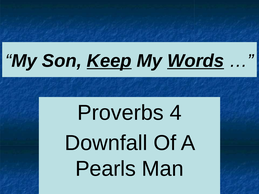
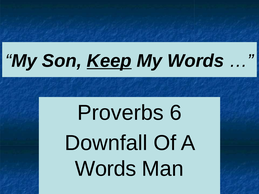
Words underline: present -> none (196, 61)
4: 4 -> 6 (176, 113)
Pearls: Pearls -> Words (106, 169)
